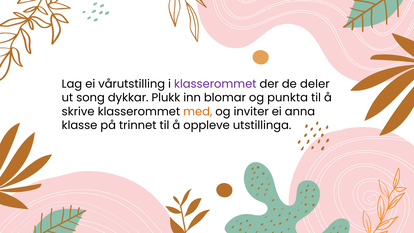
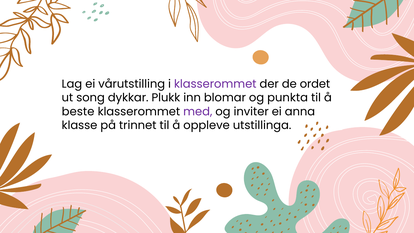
deler: deler -> ordet (315, 84)
skrive: skrive -> beste (78, 112)
med colour: orange -> purple (198, 112)
